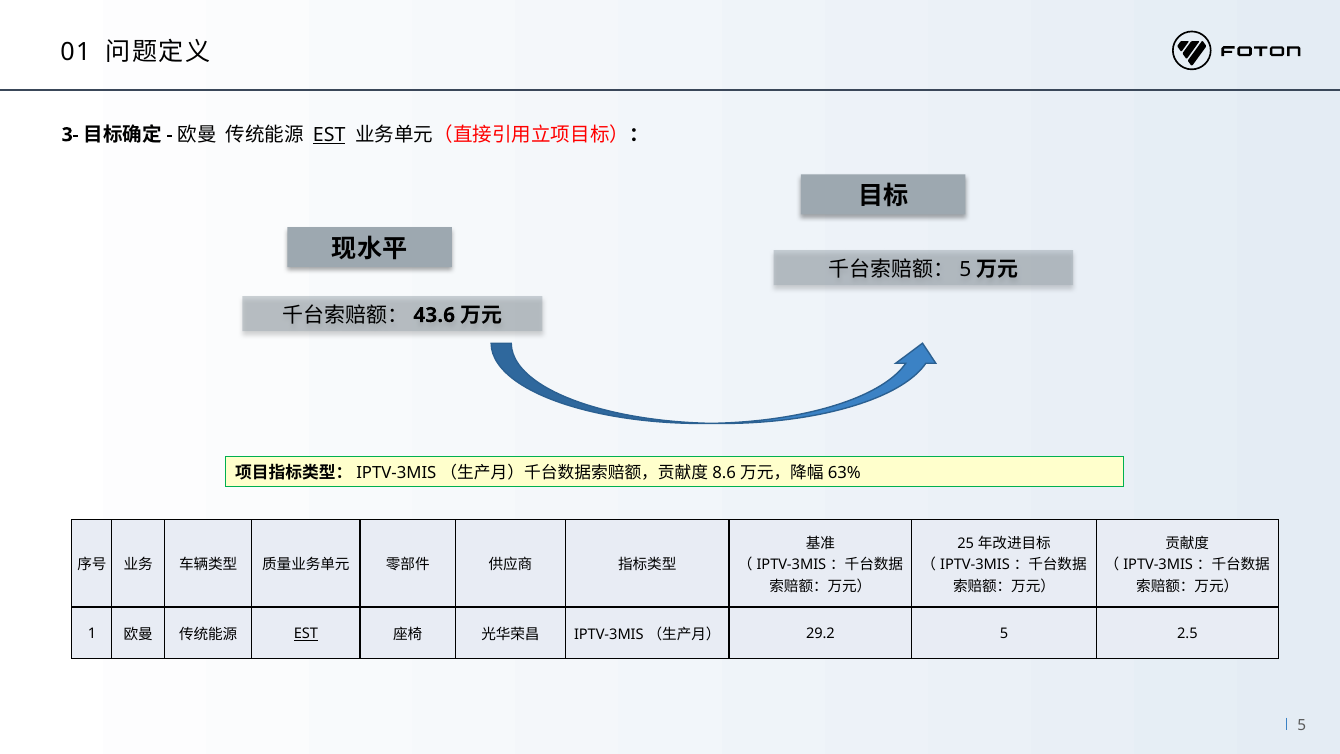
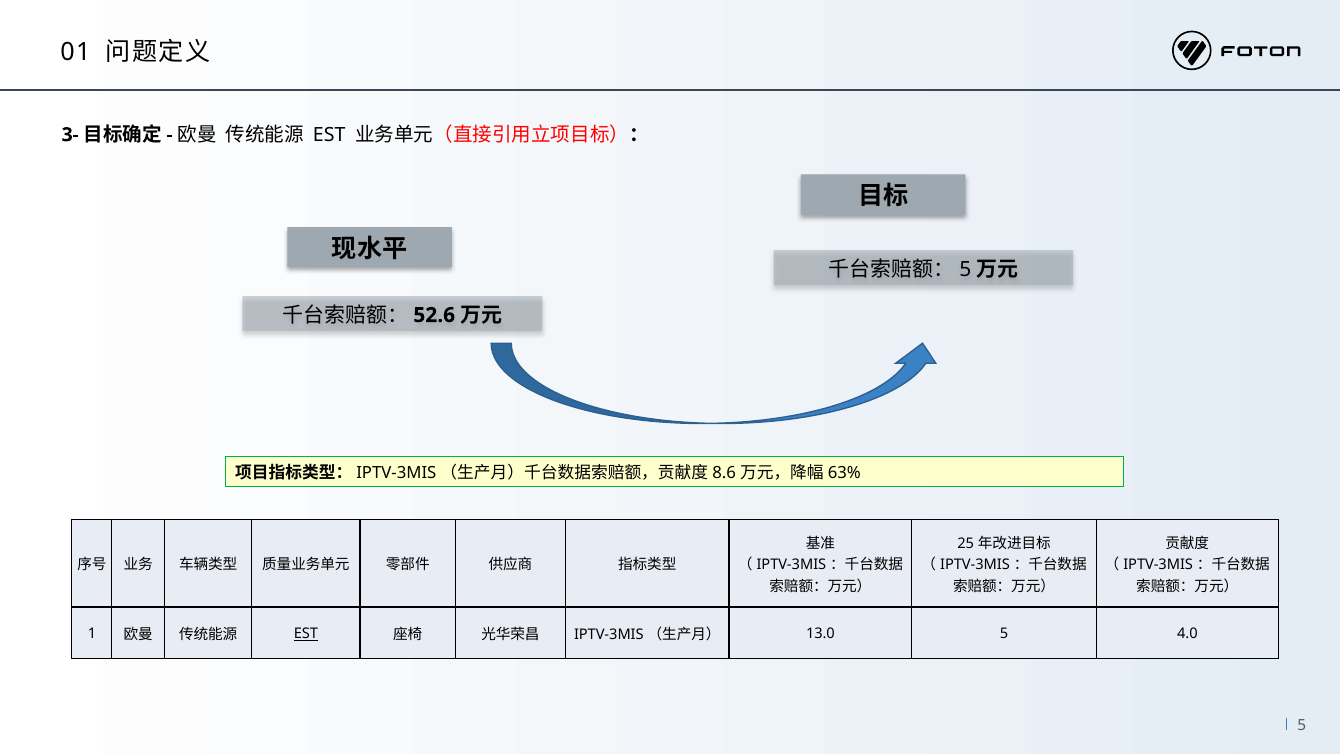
EST underline: present -> none (329, 135)
43.6: 43.6 -> 52.6 (434, 315)
29.2: 29.2 -> 13.0 (820, 634)
2.5: 2.5 -> 4.0 (1187, 634)
